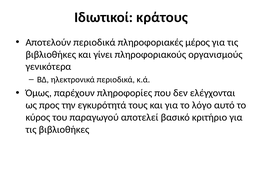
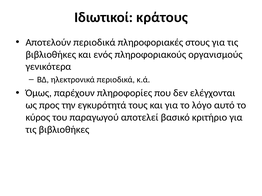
μέρος: μέρος -> στους (198, 42)
γίνει: γίνει -> ενός (103, 55)
